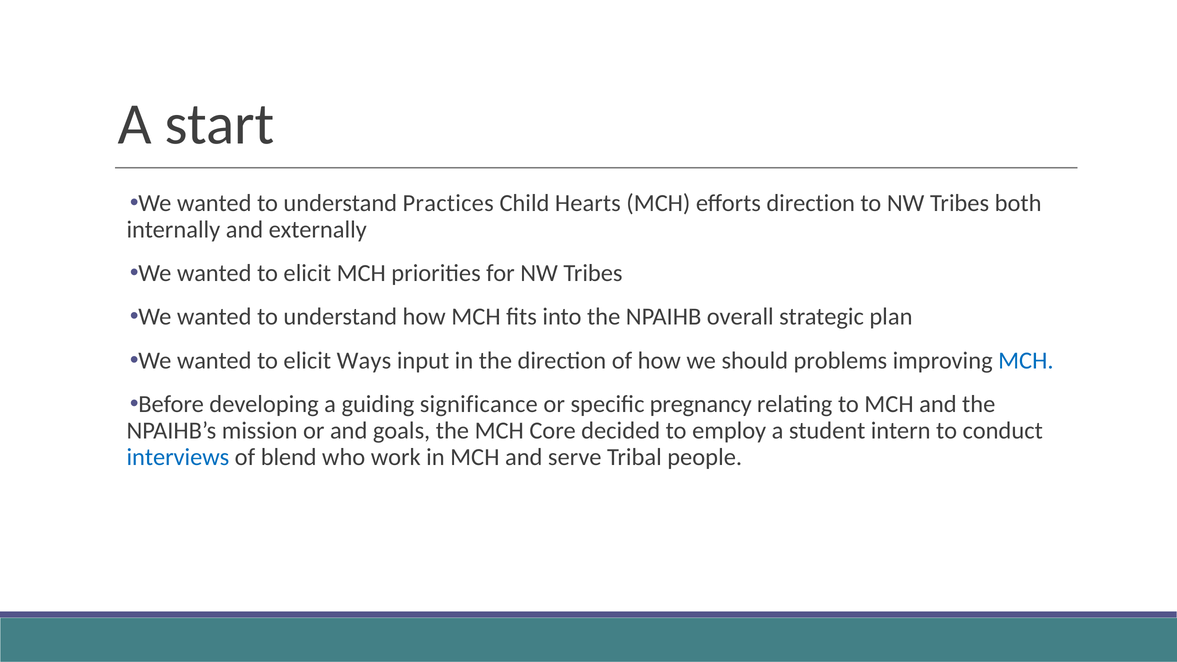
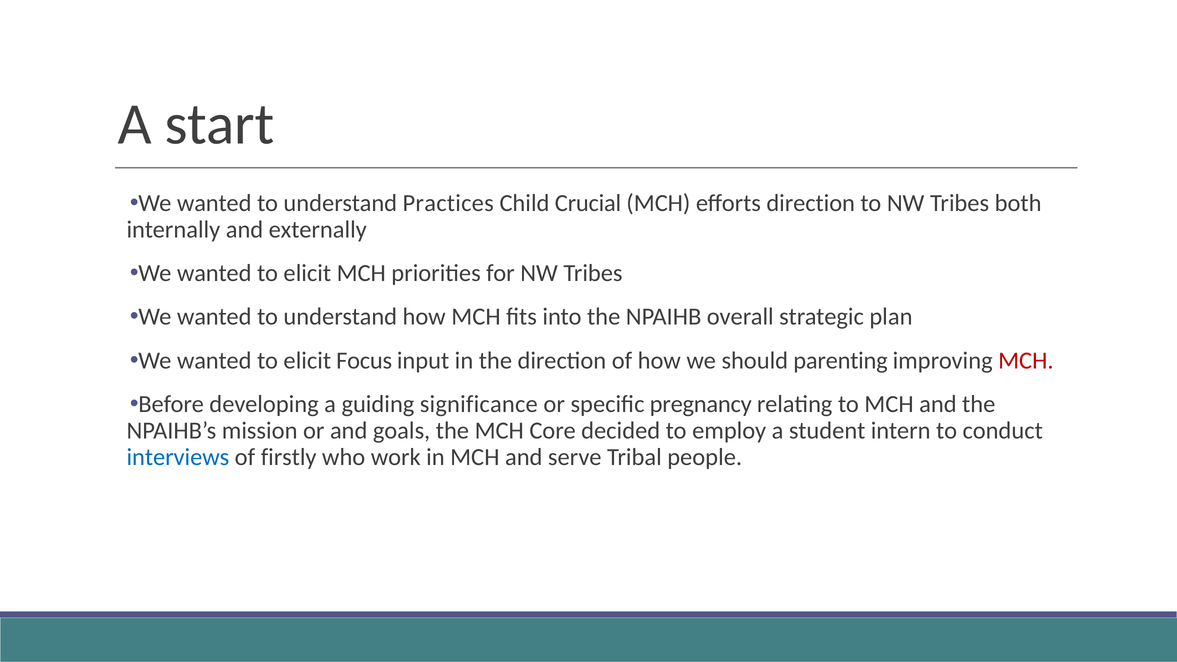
Hearts: Hearts -> Crucial (588, 203)
Ways: Ways -> Focus (364, 361)
problems: problems -> parenting (840, 361)
MCH colour: blue -> red (1026, 361)
blend: blend -> firstly (289, 457)
